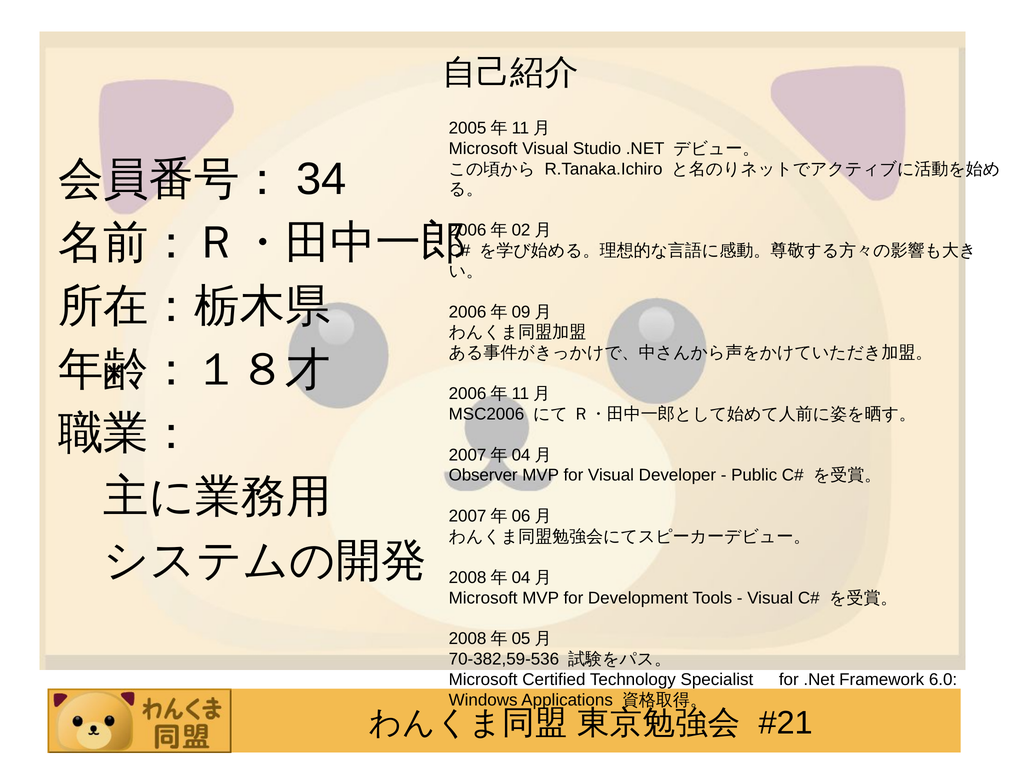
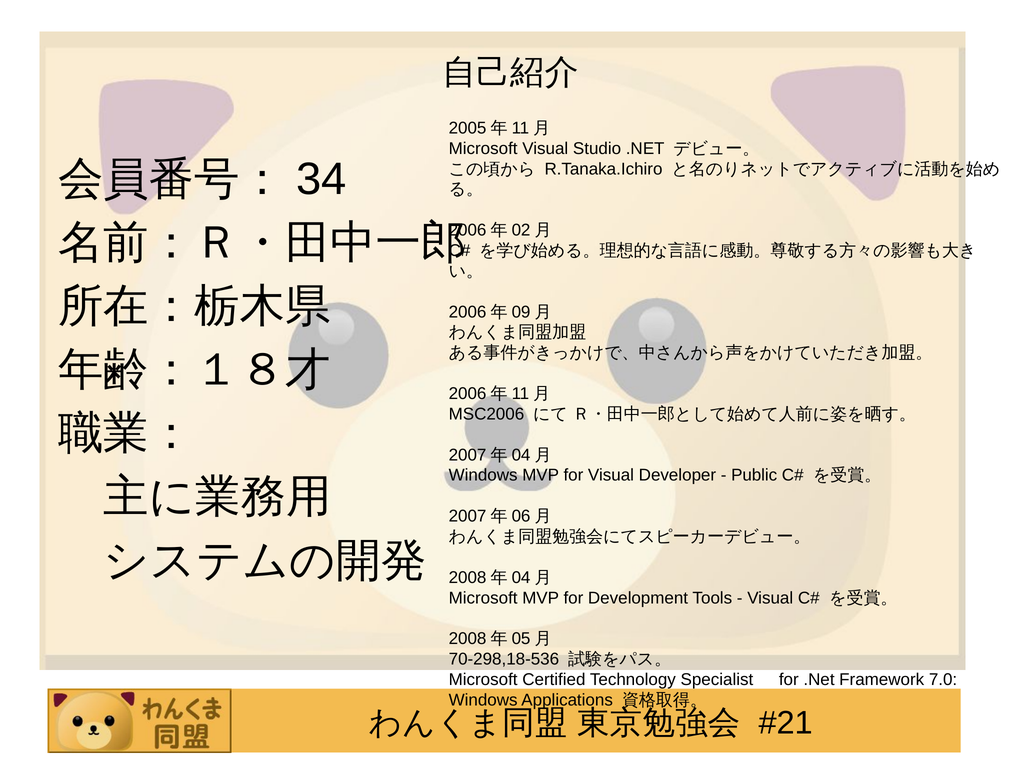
Observer: Observer -> Windows (483, 475)
70-382,59-536: 70-382,59-536 -> 70-298,18-536 (504, 659)
6.0: 6.0 -> 7.0 (943, 679)
